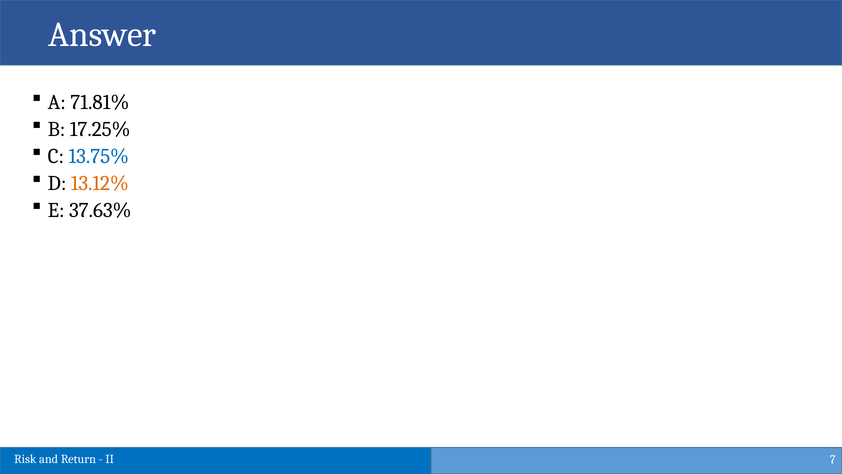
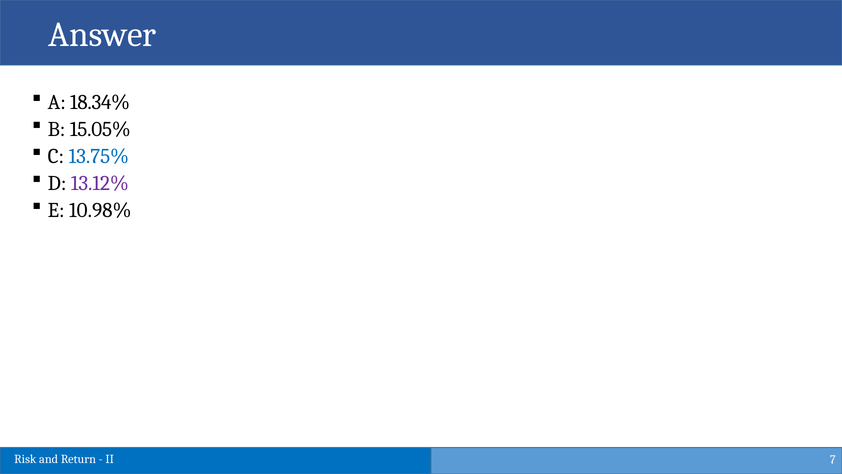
71.81%: 71.81% -> 18.34% (100, 102)
17.25%: 17.25% -> 15.05% (100, 129)
13.12% colour: orange -> purple (100, 183)
37.63%: 37.63% -> 10.98% (100, 210)
